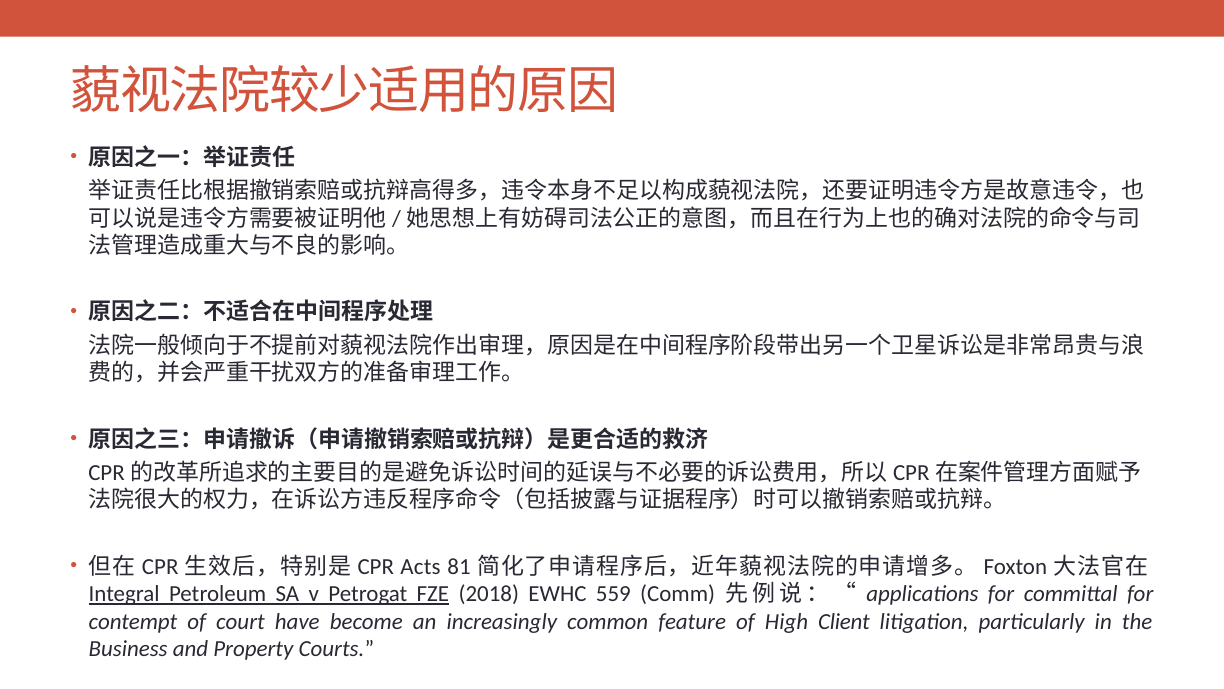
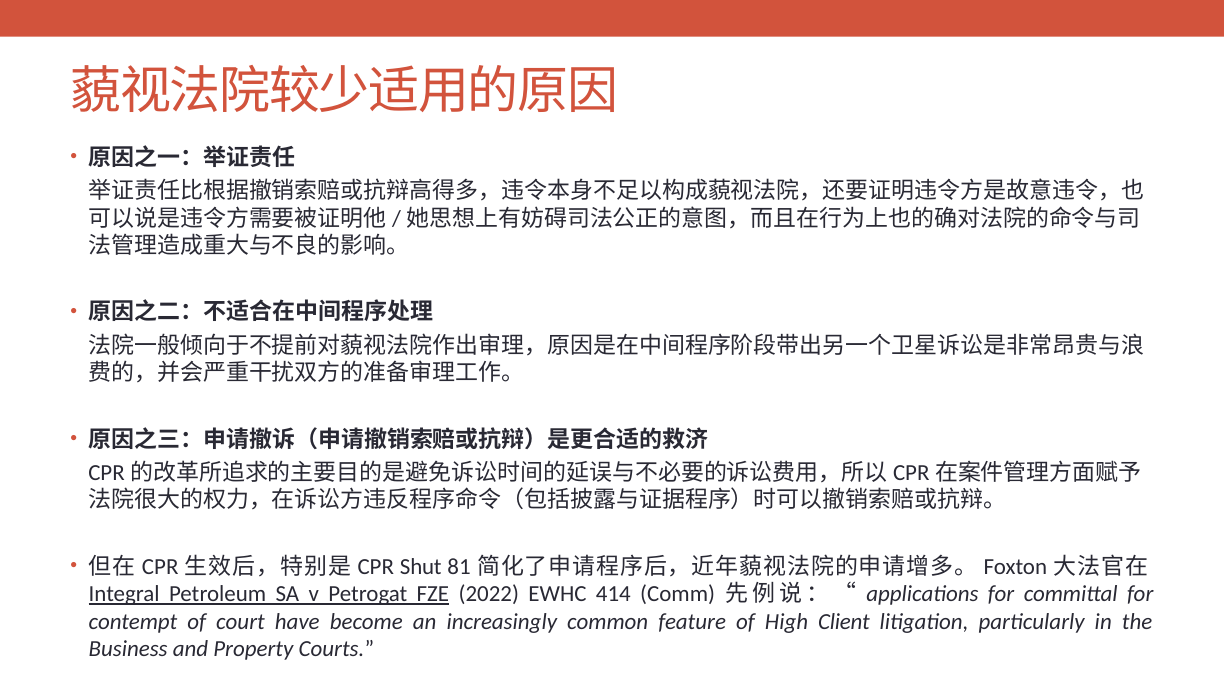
Acts: Acts -> Shut (421, 566)
2018: 2018 -> 2022 (489, 594)
559: 559 -> 414 (613, 594)
